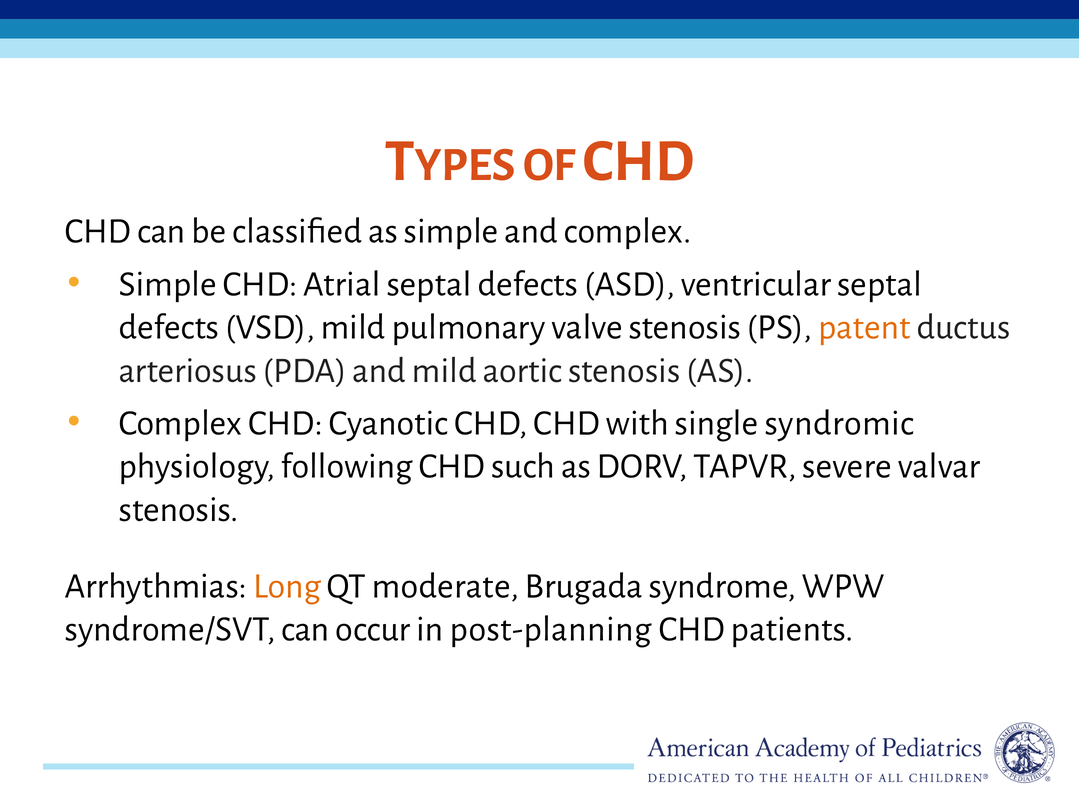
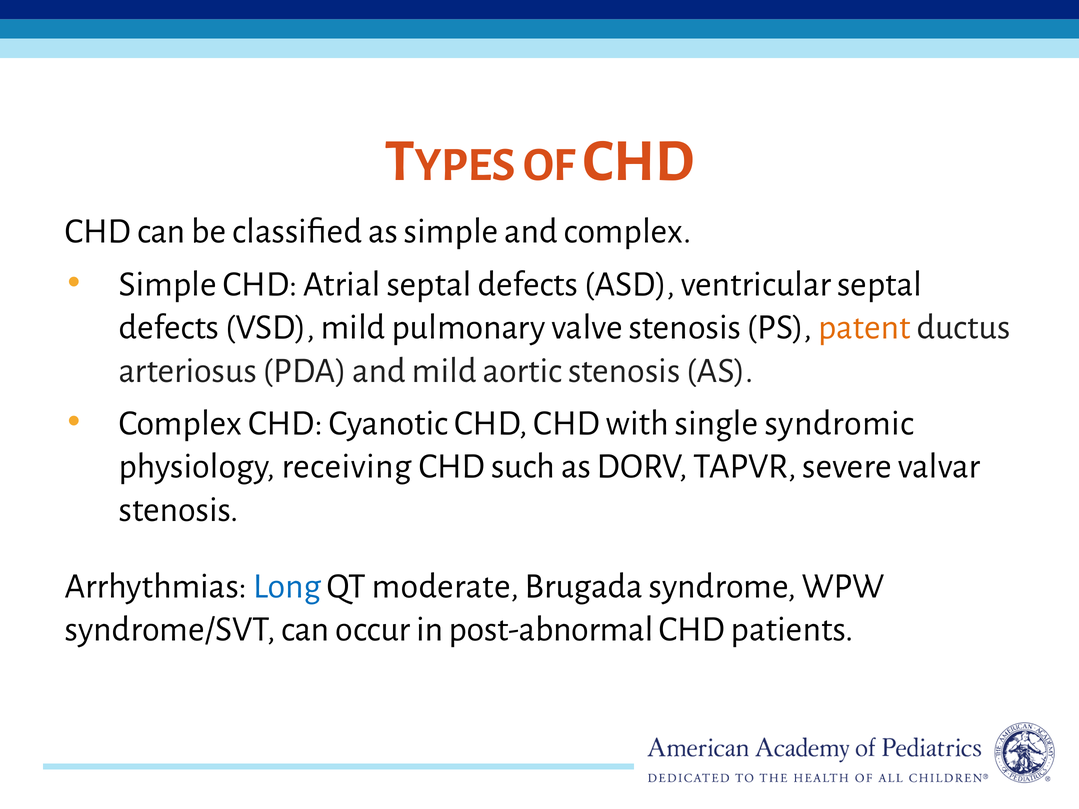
following: following -> receiving (347, 466)
Long colour: orange -> blue (287, 586)
post-planning: post-planning -> post-abnormal (551, 629)
